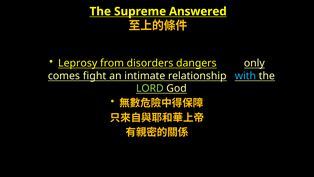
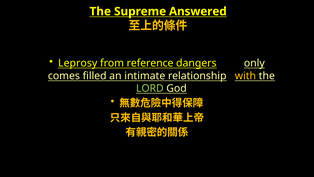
disorders: disorders -> reference (150, 63)
fight: fight -> filled (95, 76)
with colour: light blue -> yellow (245, 76)
